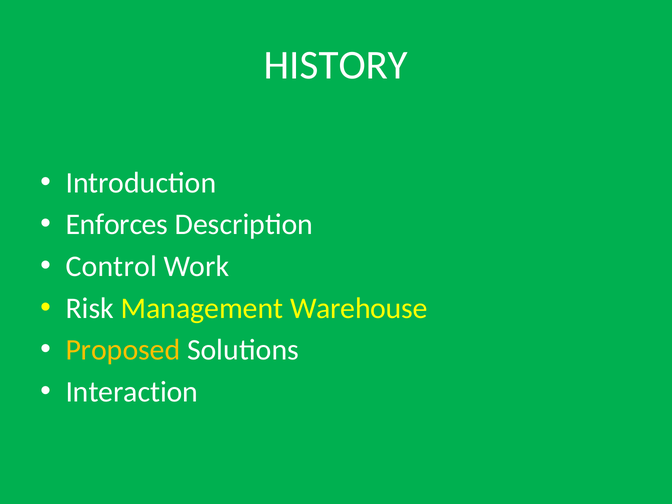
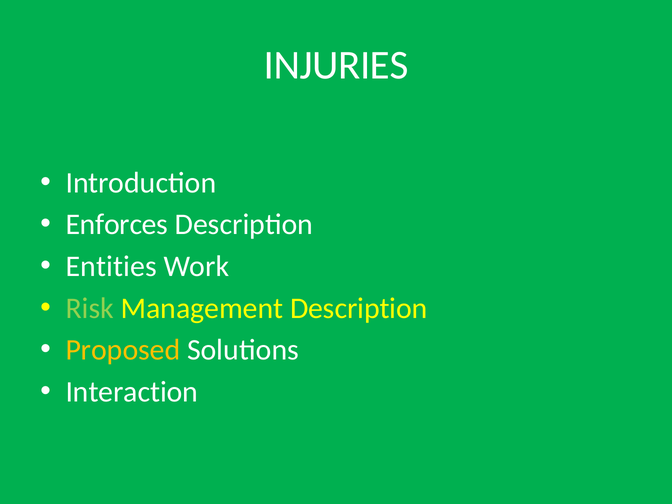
HISTORY: HISTORY -> INJURIES (336, 65)
Control: Control -> Entities (111, 266)
Risk colour: white -> light green (90, 308)
Management Warehouse: Warehouse -> Description (359, 308)
